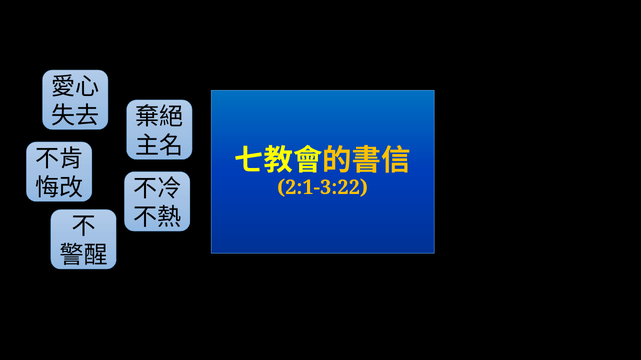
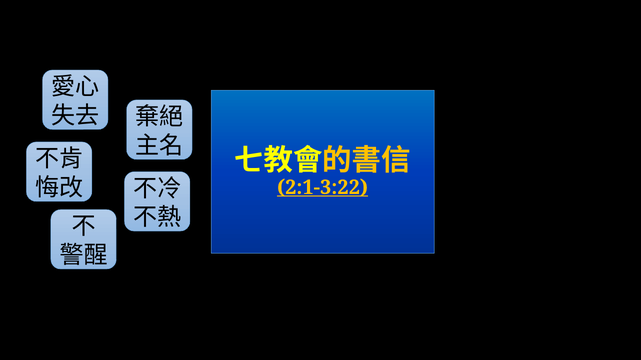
2:1-3:22 underline: none -> present (322, 188)
